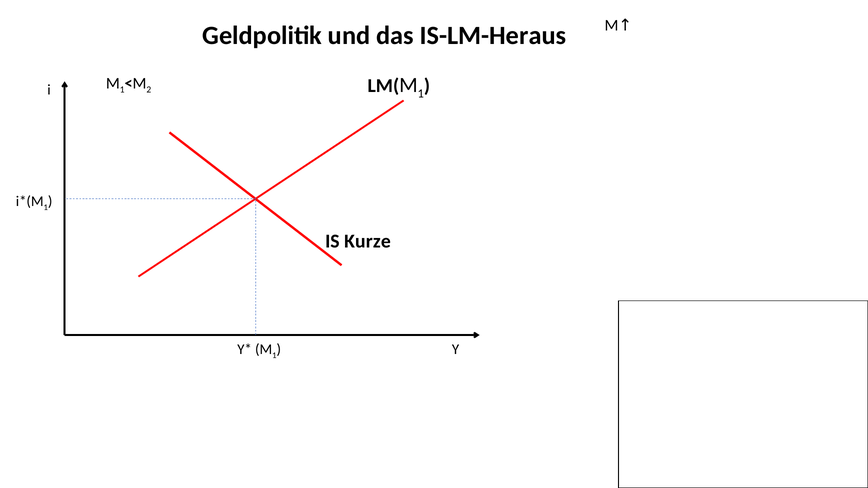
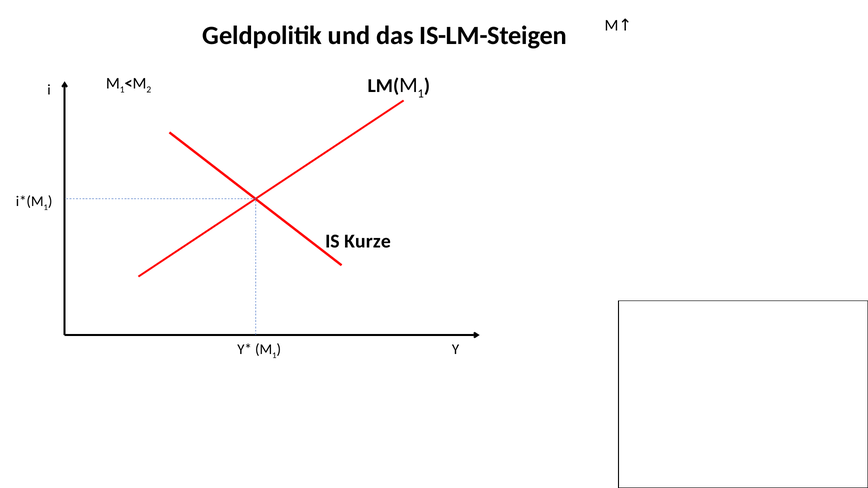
IS-LM-Heraus: IS-LM-Heraus -> IS-LM-Steigen (493, 36)
